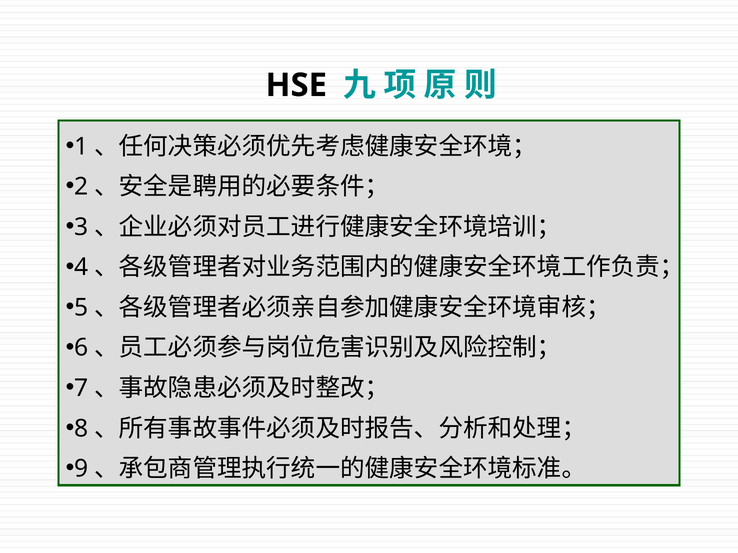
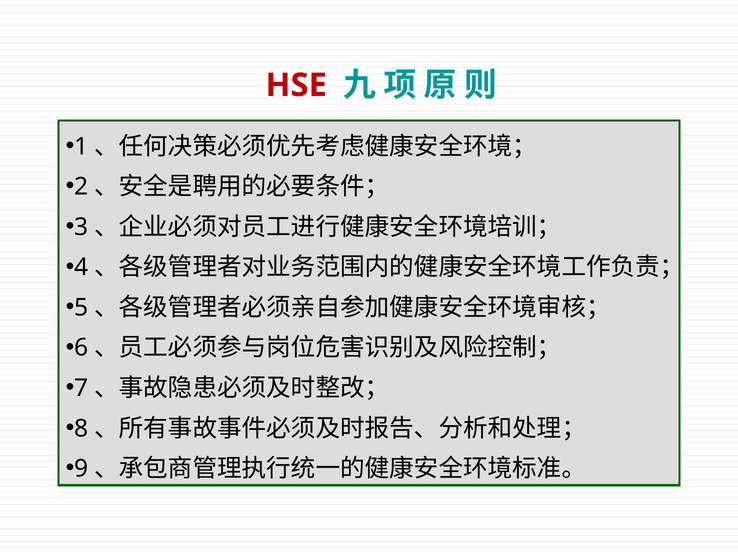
HSE colour: black -> red (296, 85)
